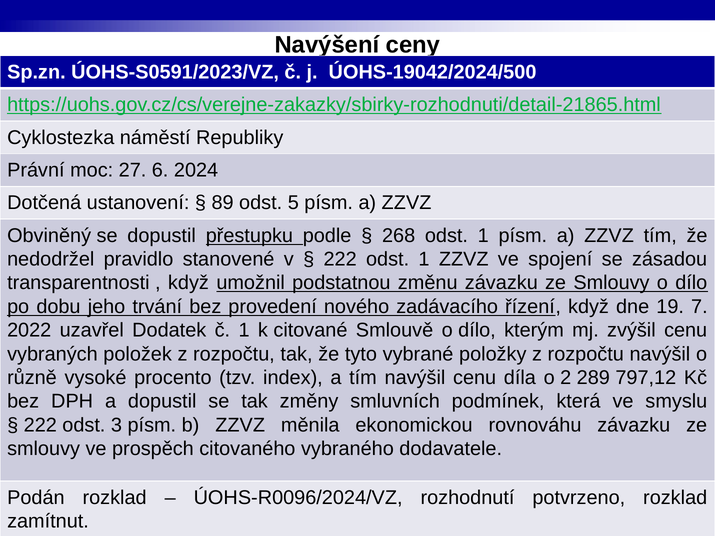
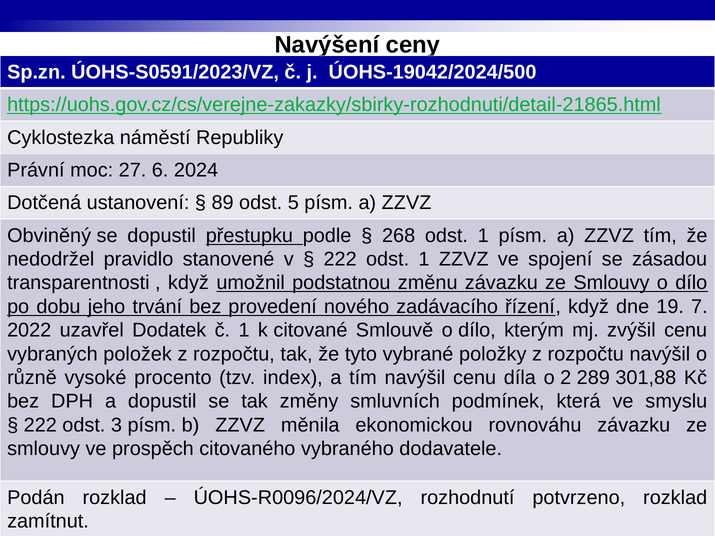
797,12: 797,12 -> 301,88 (646, 378)
